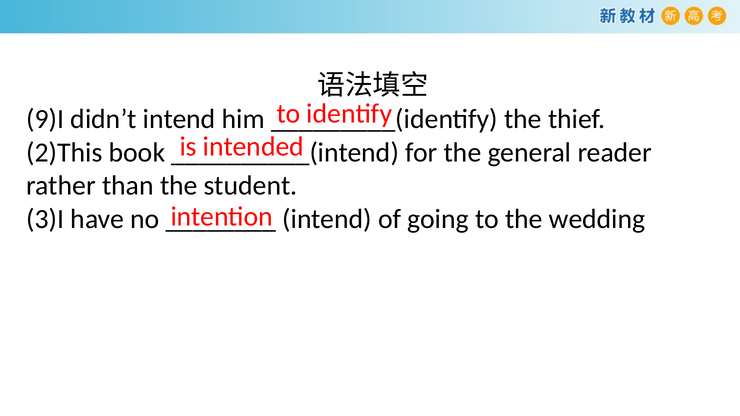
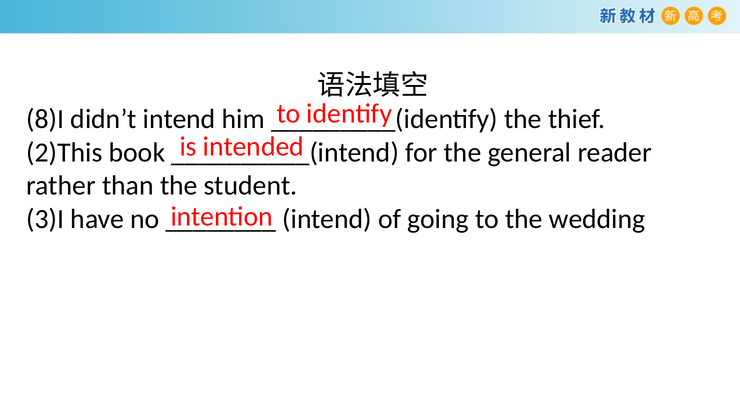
9)I: 9)I -> 8)I (45, 119)
